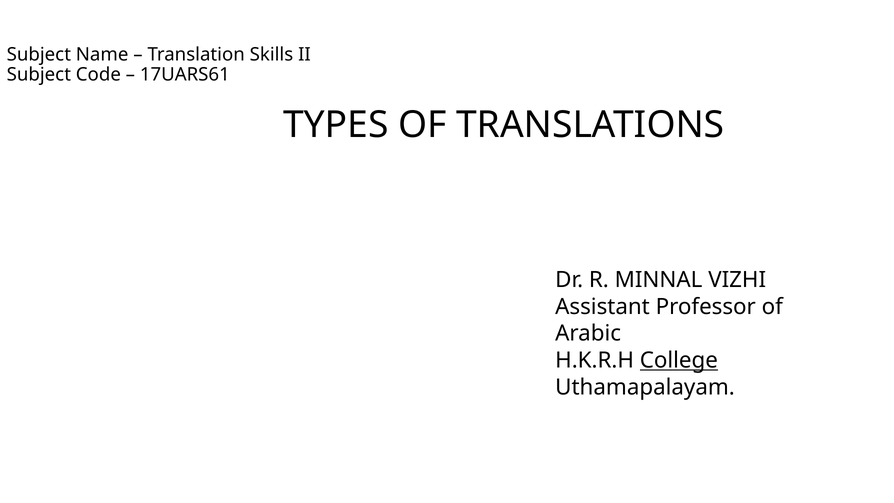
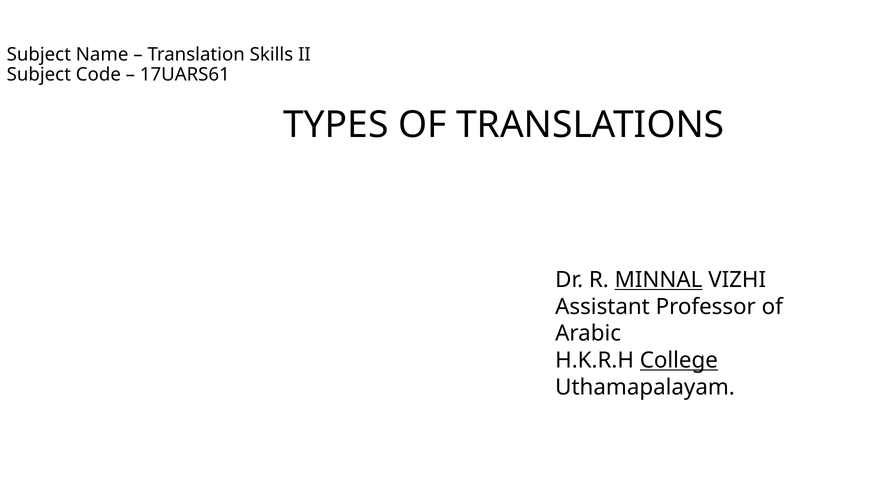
MINNAL underline: none -> present (659, 280)
